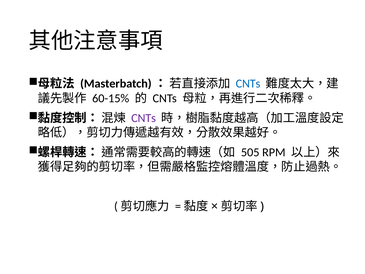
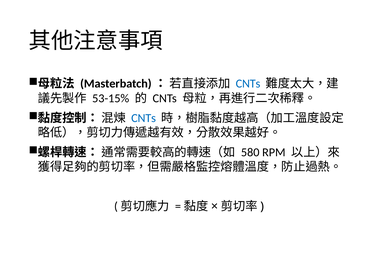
60-15%: 60-15% -> 53-15% (111, 98)
CNTs colour: purple -> blue (144, 118)
505: 505 -> 580 (250, 152)
